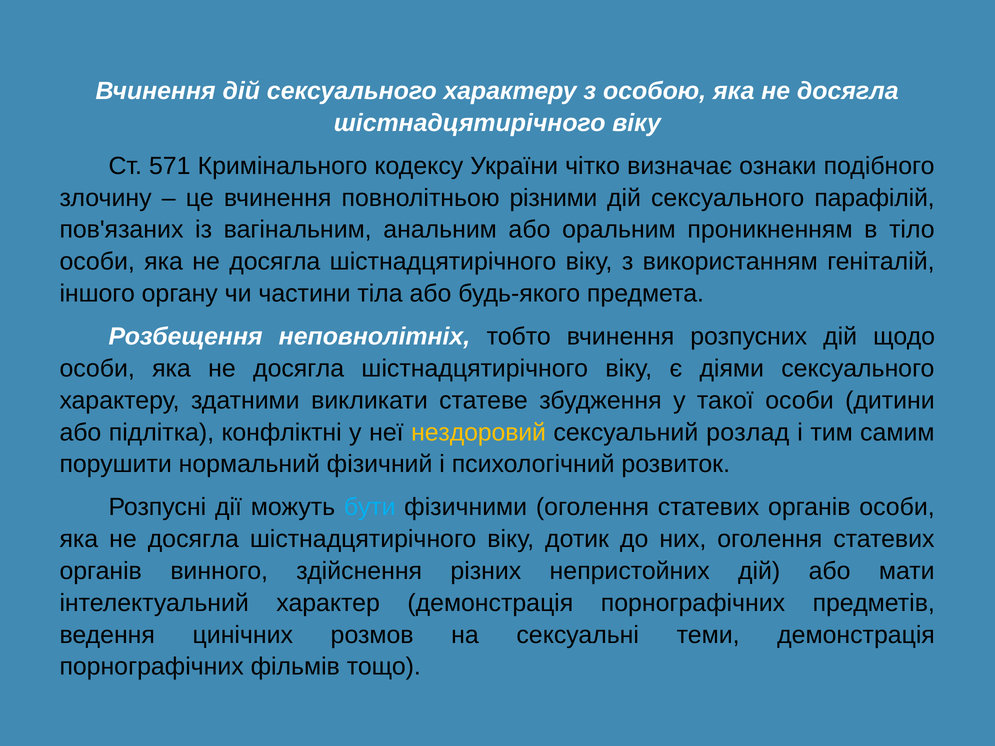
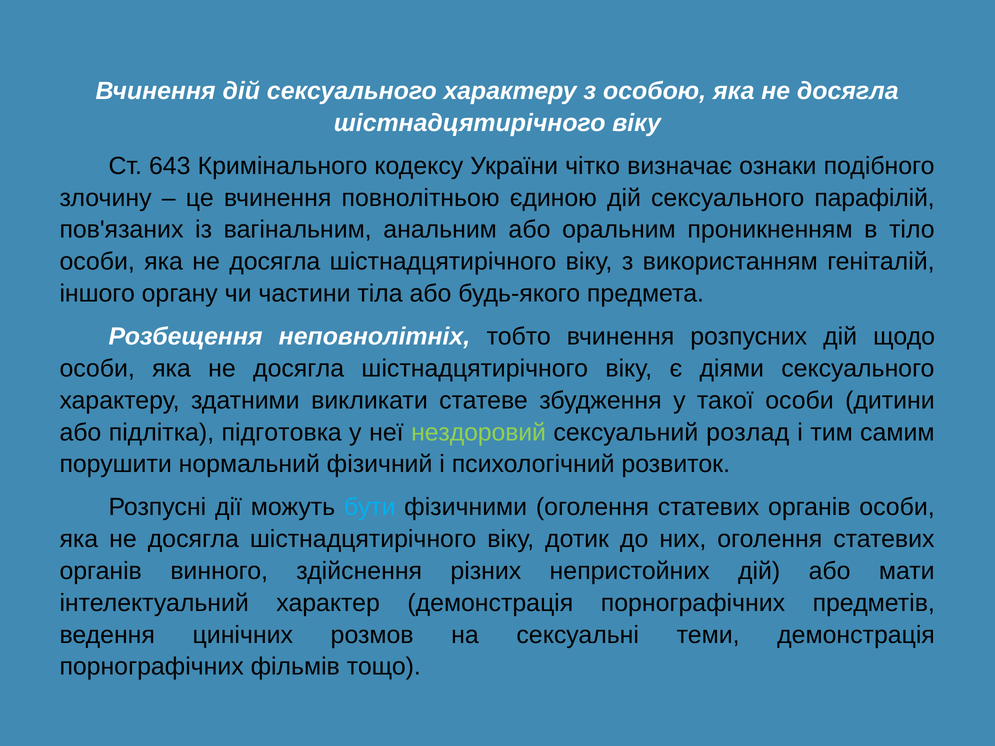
571: 571 -> 643 (170, 166)
різними: різними -> єдиною (553, 198)
конфліктні: конфліктні -> підготовка (282, 432)
нездоровий colour: yellow -> light green (479, 432)
